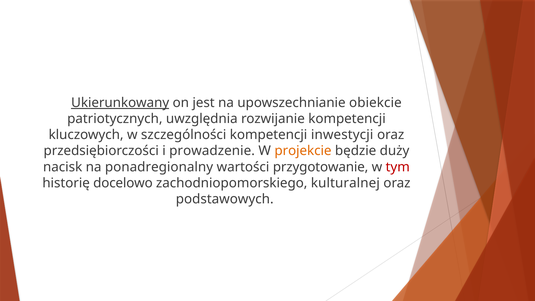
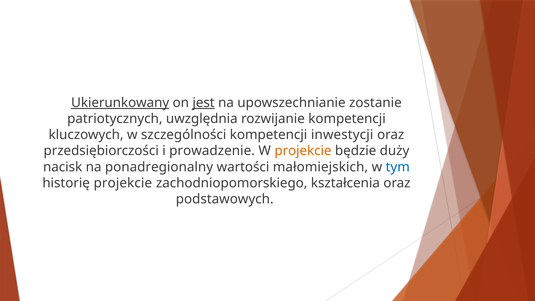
jest underline: none -> present (204, 103)
obiekcie: obiekcie -> zostanie (375, 103)
przygotowanie: przygotowanie -> małomiejskich (320, 167)
tym colour: red -> blue (398, 167)
historię docelowo: docelowo -> projekcie (123, 183)
kulturalnej: kulturalnej -> kształcenia (345, 183)
